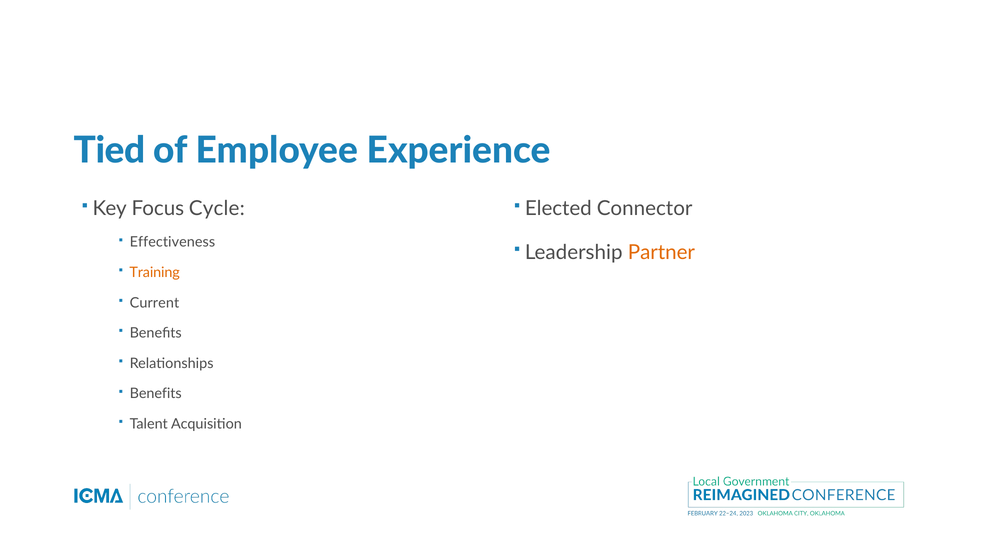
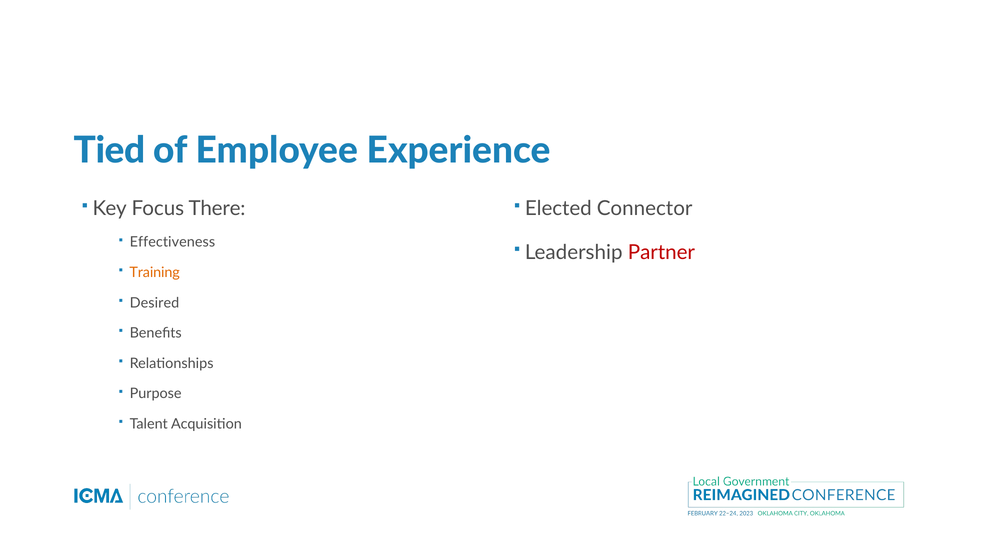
Cycle: Cycle -> There (217, 209)
Partner colour: orange -> red (661, 253)
Current: Current -> Desired (154, 303)
Benefits: Benefits -> Purpose (156, 394)
